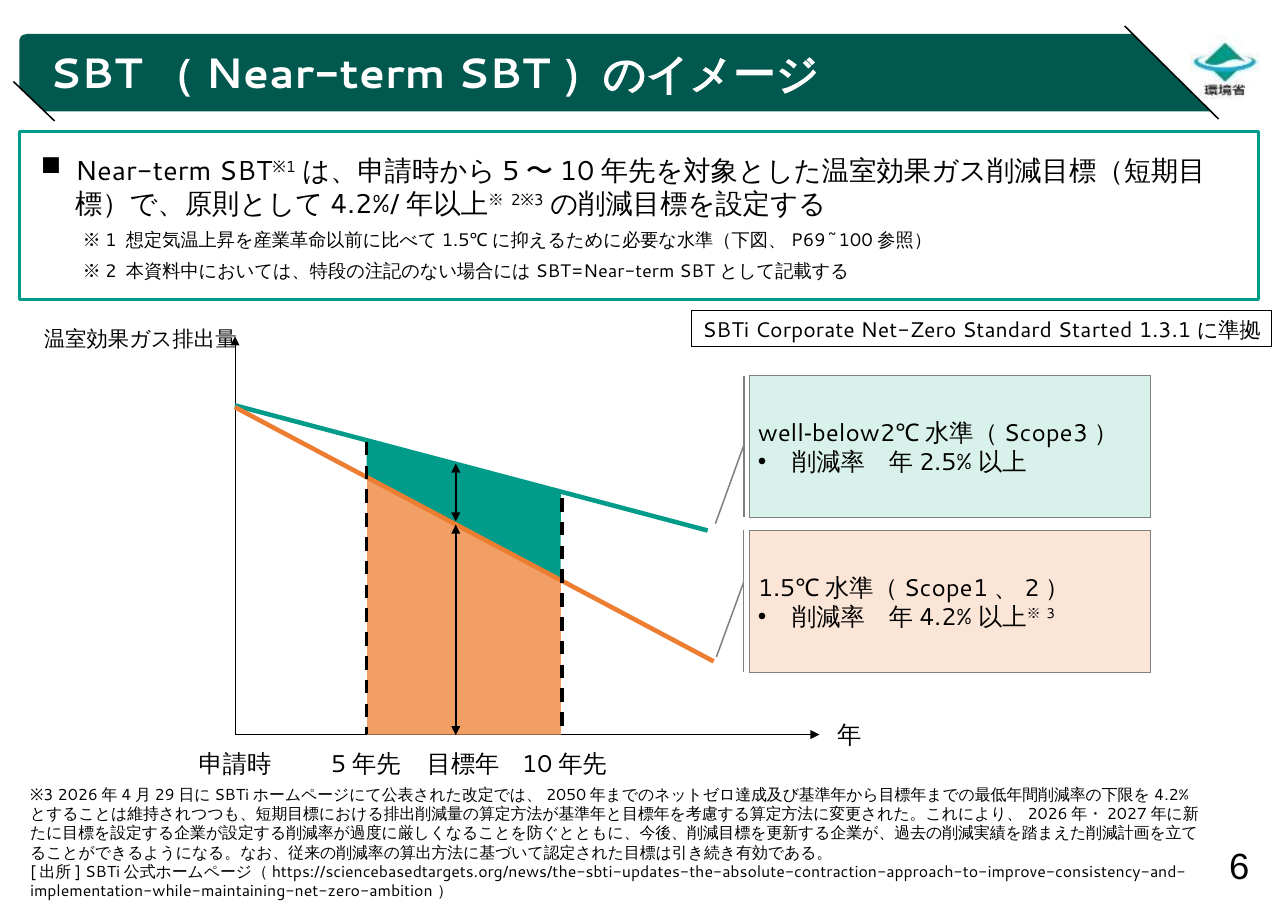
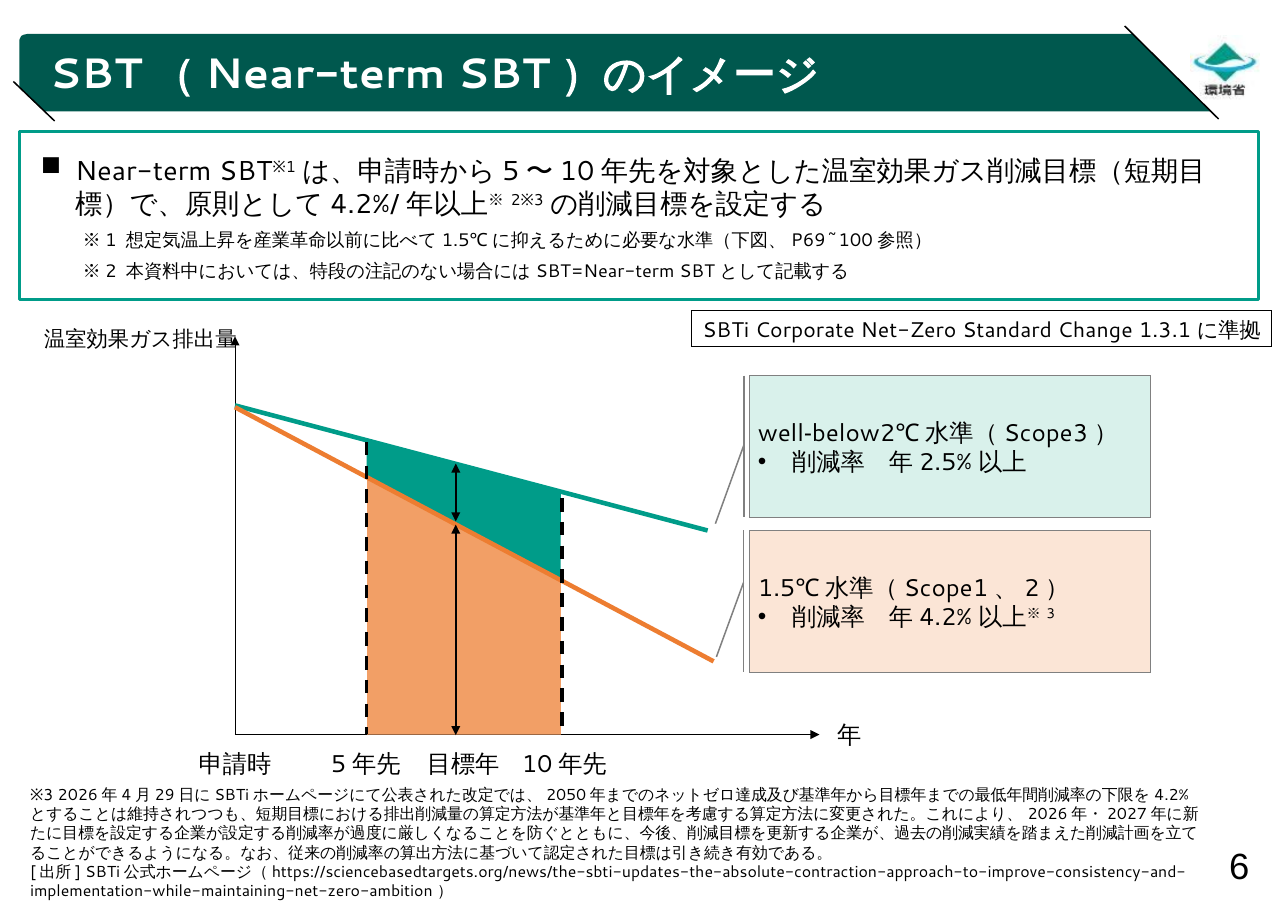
Started: Started -> Change (1095, 330)
